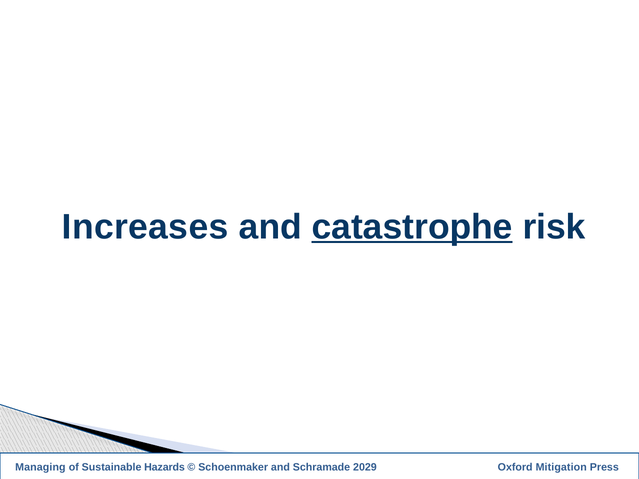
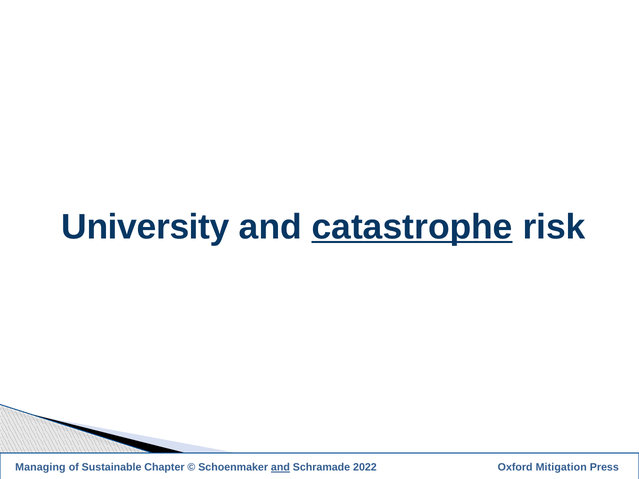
Increases: Increases -> University (145, 227)
Hazards: Hazards -> Chapter (164, 468)
and underline: none -> present (280, 468)
2029: 2029 -> 2022 (365, 468)
